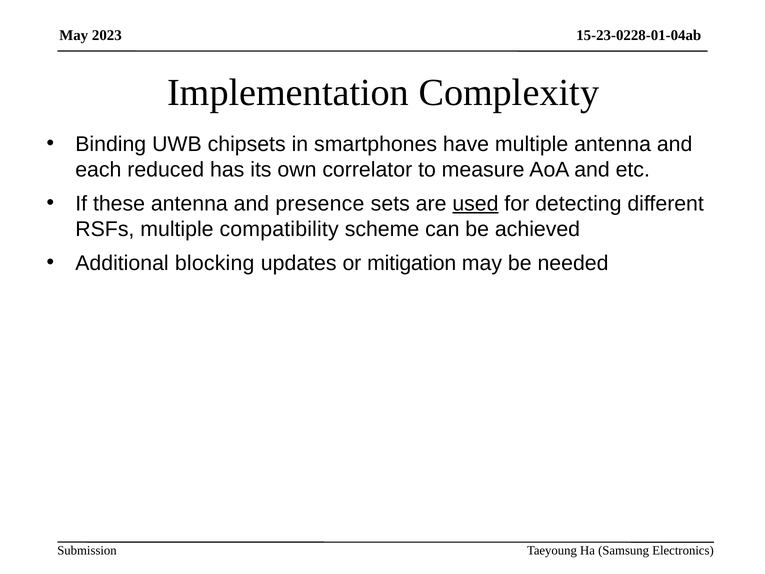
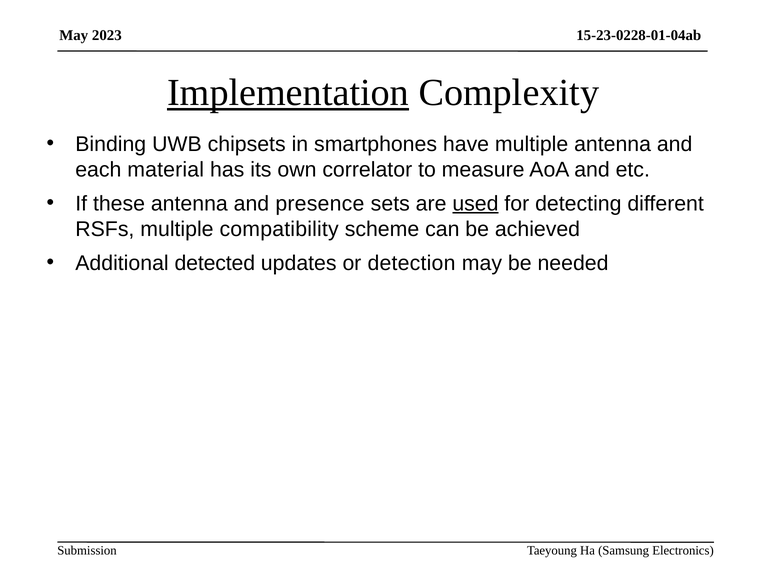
Implementation underline: none -> present (288, 93)
reduced: reduced -> material (166, 170)
blocking: blocking -> detected (215, 263)
mitigation: mitigation -> detection (411, 263)
